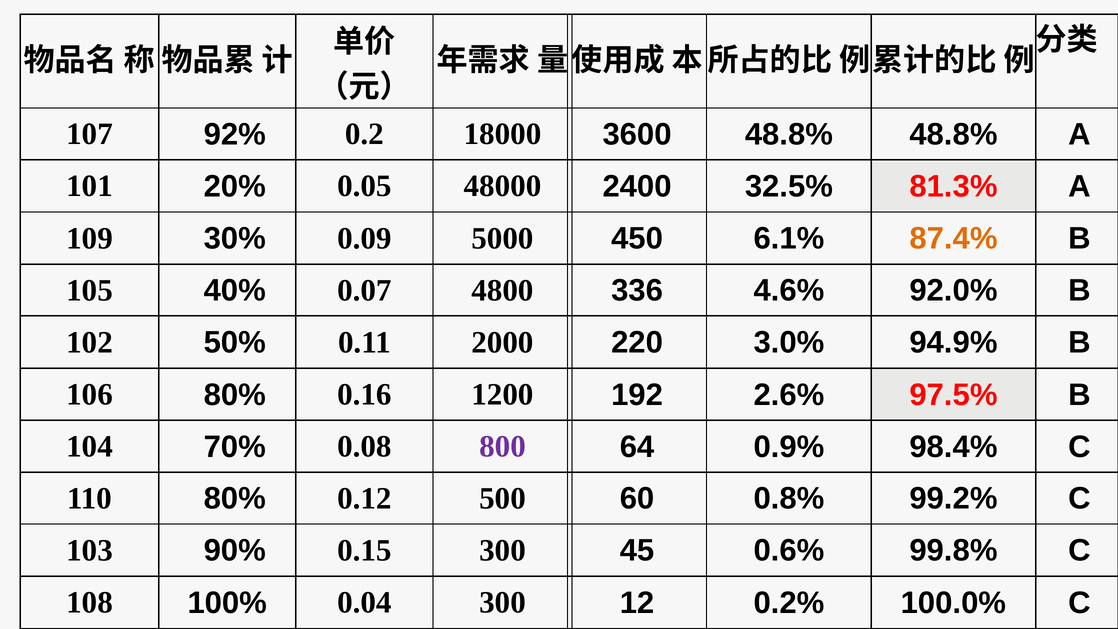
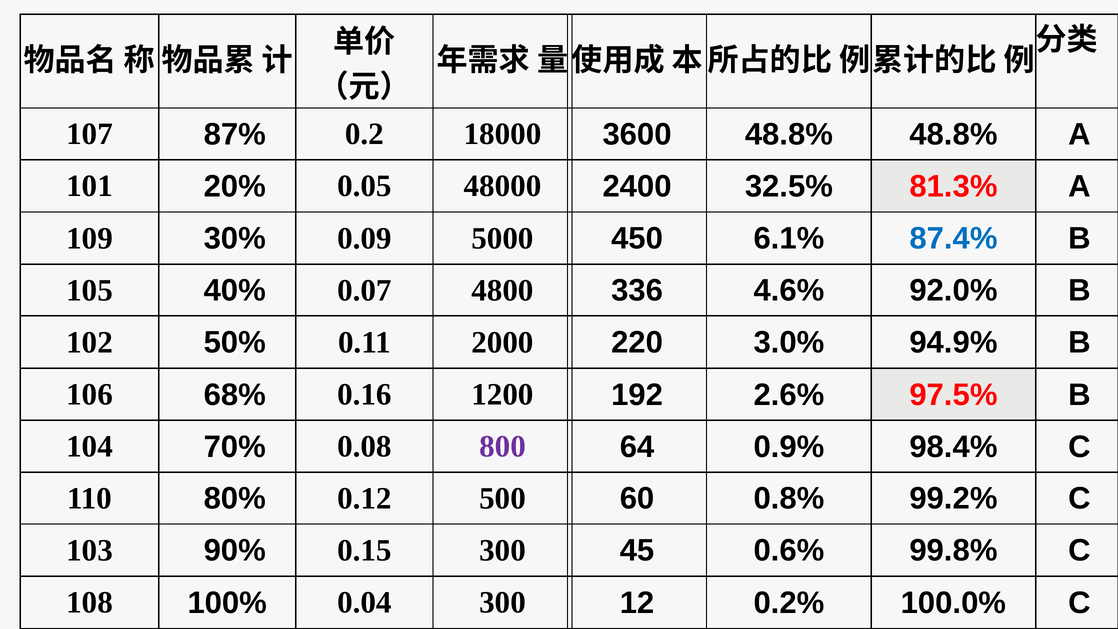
92%: 92% -> 87% (235, 134)
87.4% colour: orange -> blue (953, 239)
106 80%: 80% -> 68% (235, 395)
